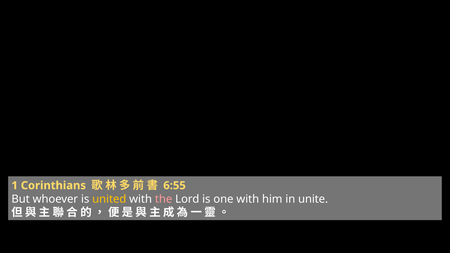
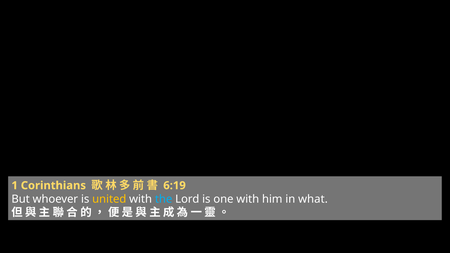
6:55: 6:55 -> 6:19 (175, 186)
the colour: pink -> light blue (164, 199)
unite: unite -> what (313, 199)
